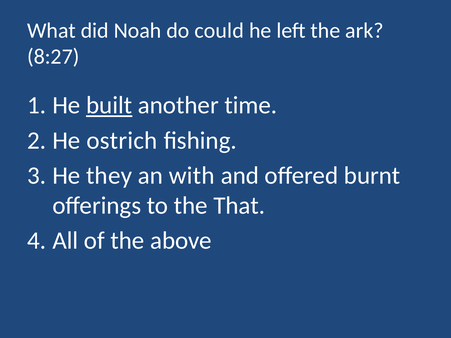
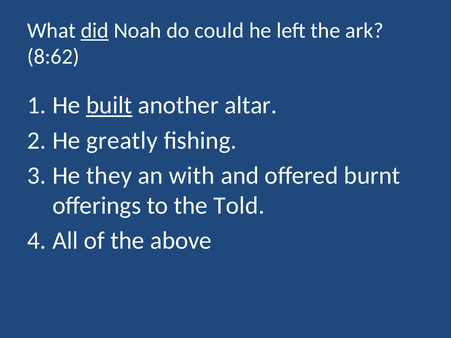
did underline: none -> present (95, 30)
8:27: 8:27 -> 8:62 (53, 57)
time: time -> altar (251, 105)
ostrich: ostrich -> greatly (122, 141)
That: That -> Told (239, 206)
